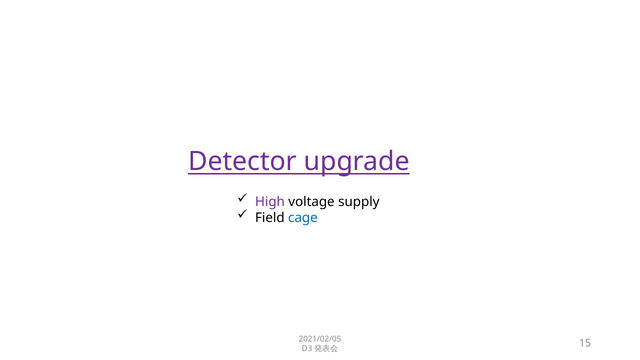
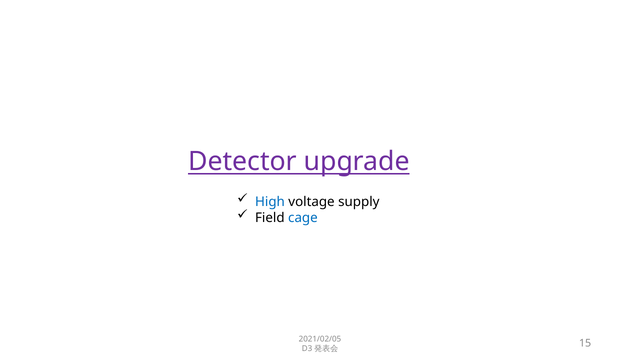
High colour: purple -> blue (270, 202)
